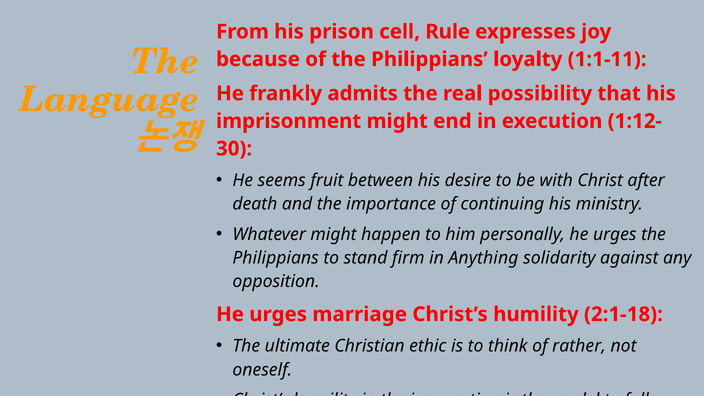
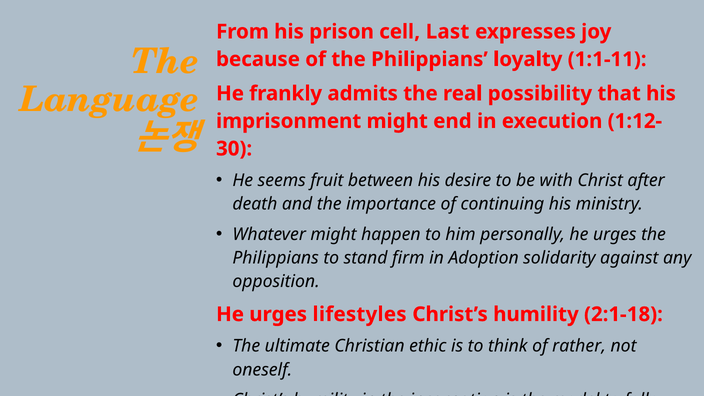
Rule: Rule -> Last (447, 32)
Anything: Anything -> Adoption (484, 258)
marriage: marriage -> lifestyles (360, 314)
